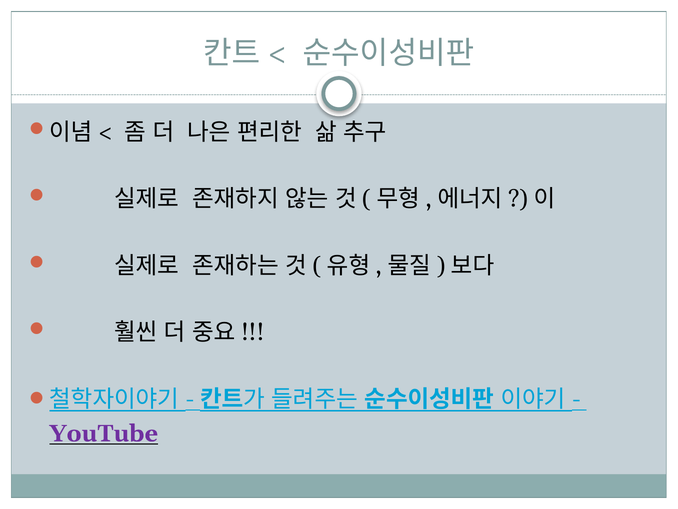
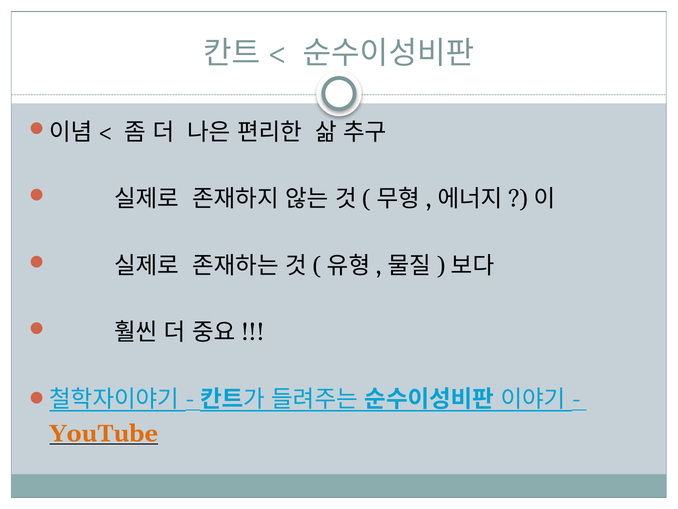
YouTube colour: purple -> orange (104, 433)
